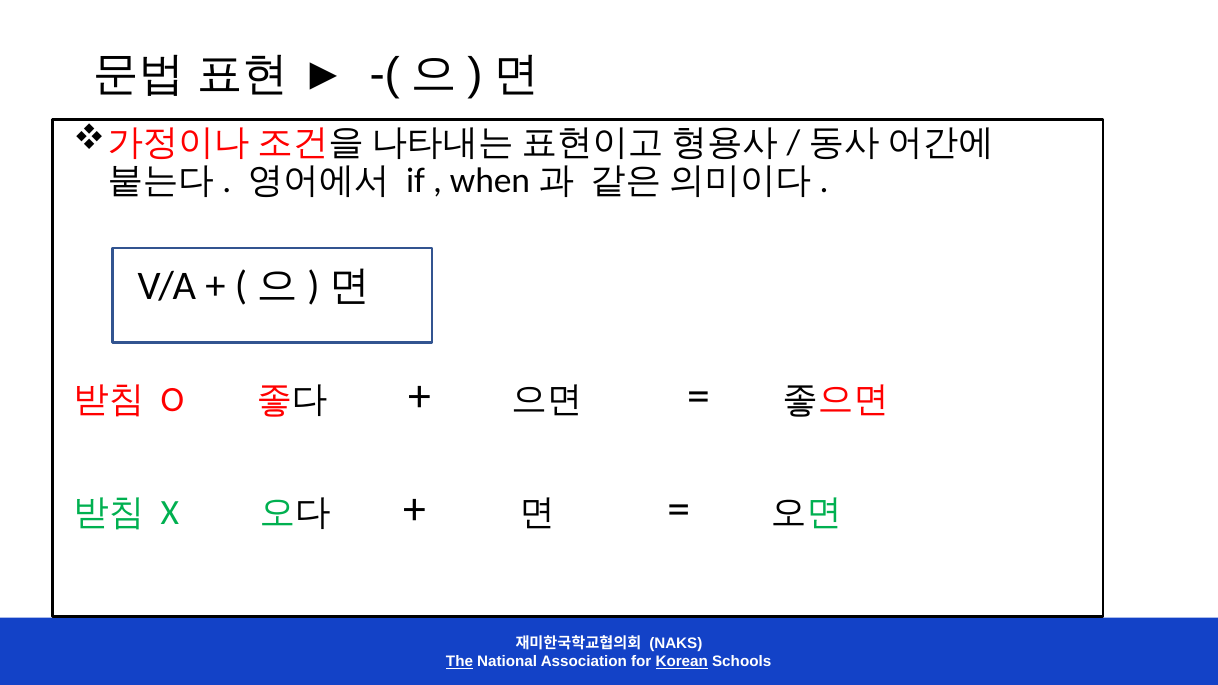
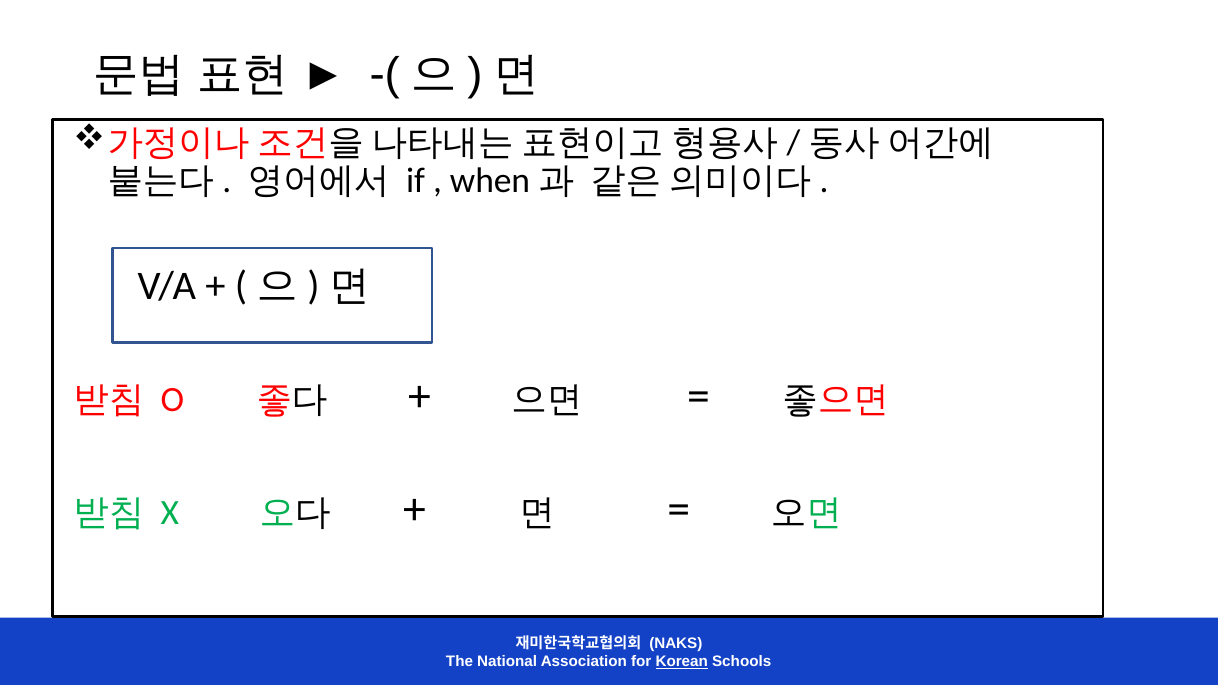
The underline: present -> none (459, 662)
